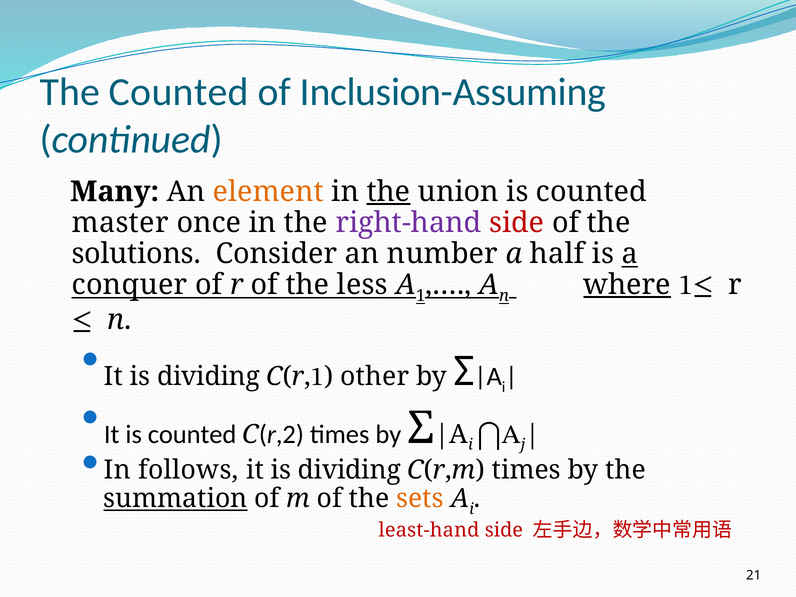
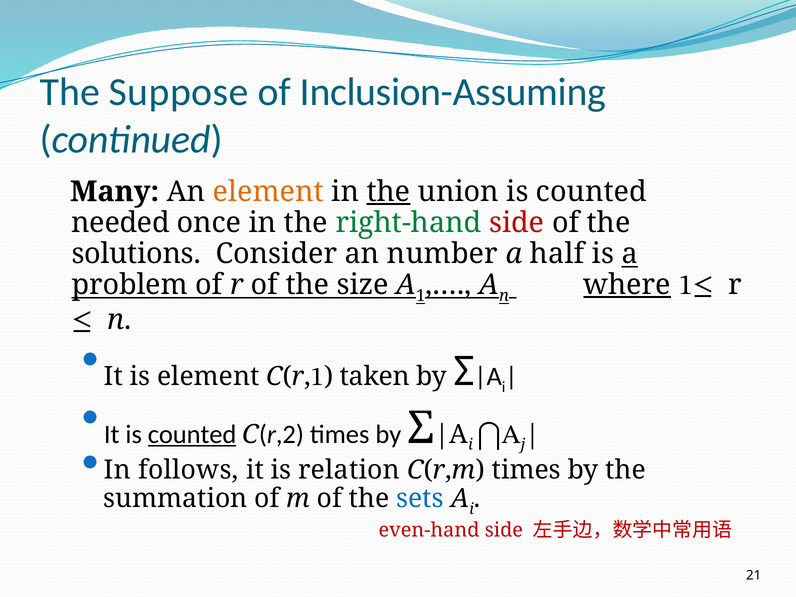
The Counted: Counted -> Suppose (179, 92)
master: master -> needed (120, 223)
right-hand colour: purple -> green (409, 223)
conquer: conquer -> problem (130, 285)
less: less -> size (363, 285)
dividing: dividing -> element (208, 377)
other: other -> taken (375, 377)
counted underline: none -> present (192, 435)
dividing: dividing -> relation (349, 470)
summation underline: present -> none (175, 499)
sets colour: orange -> blue (420, 499)
least-hand: least-hand -> even-hand (429, 530)
